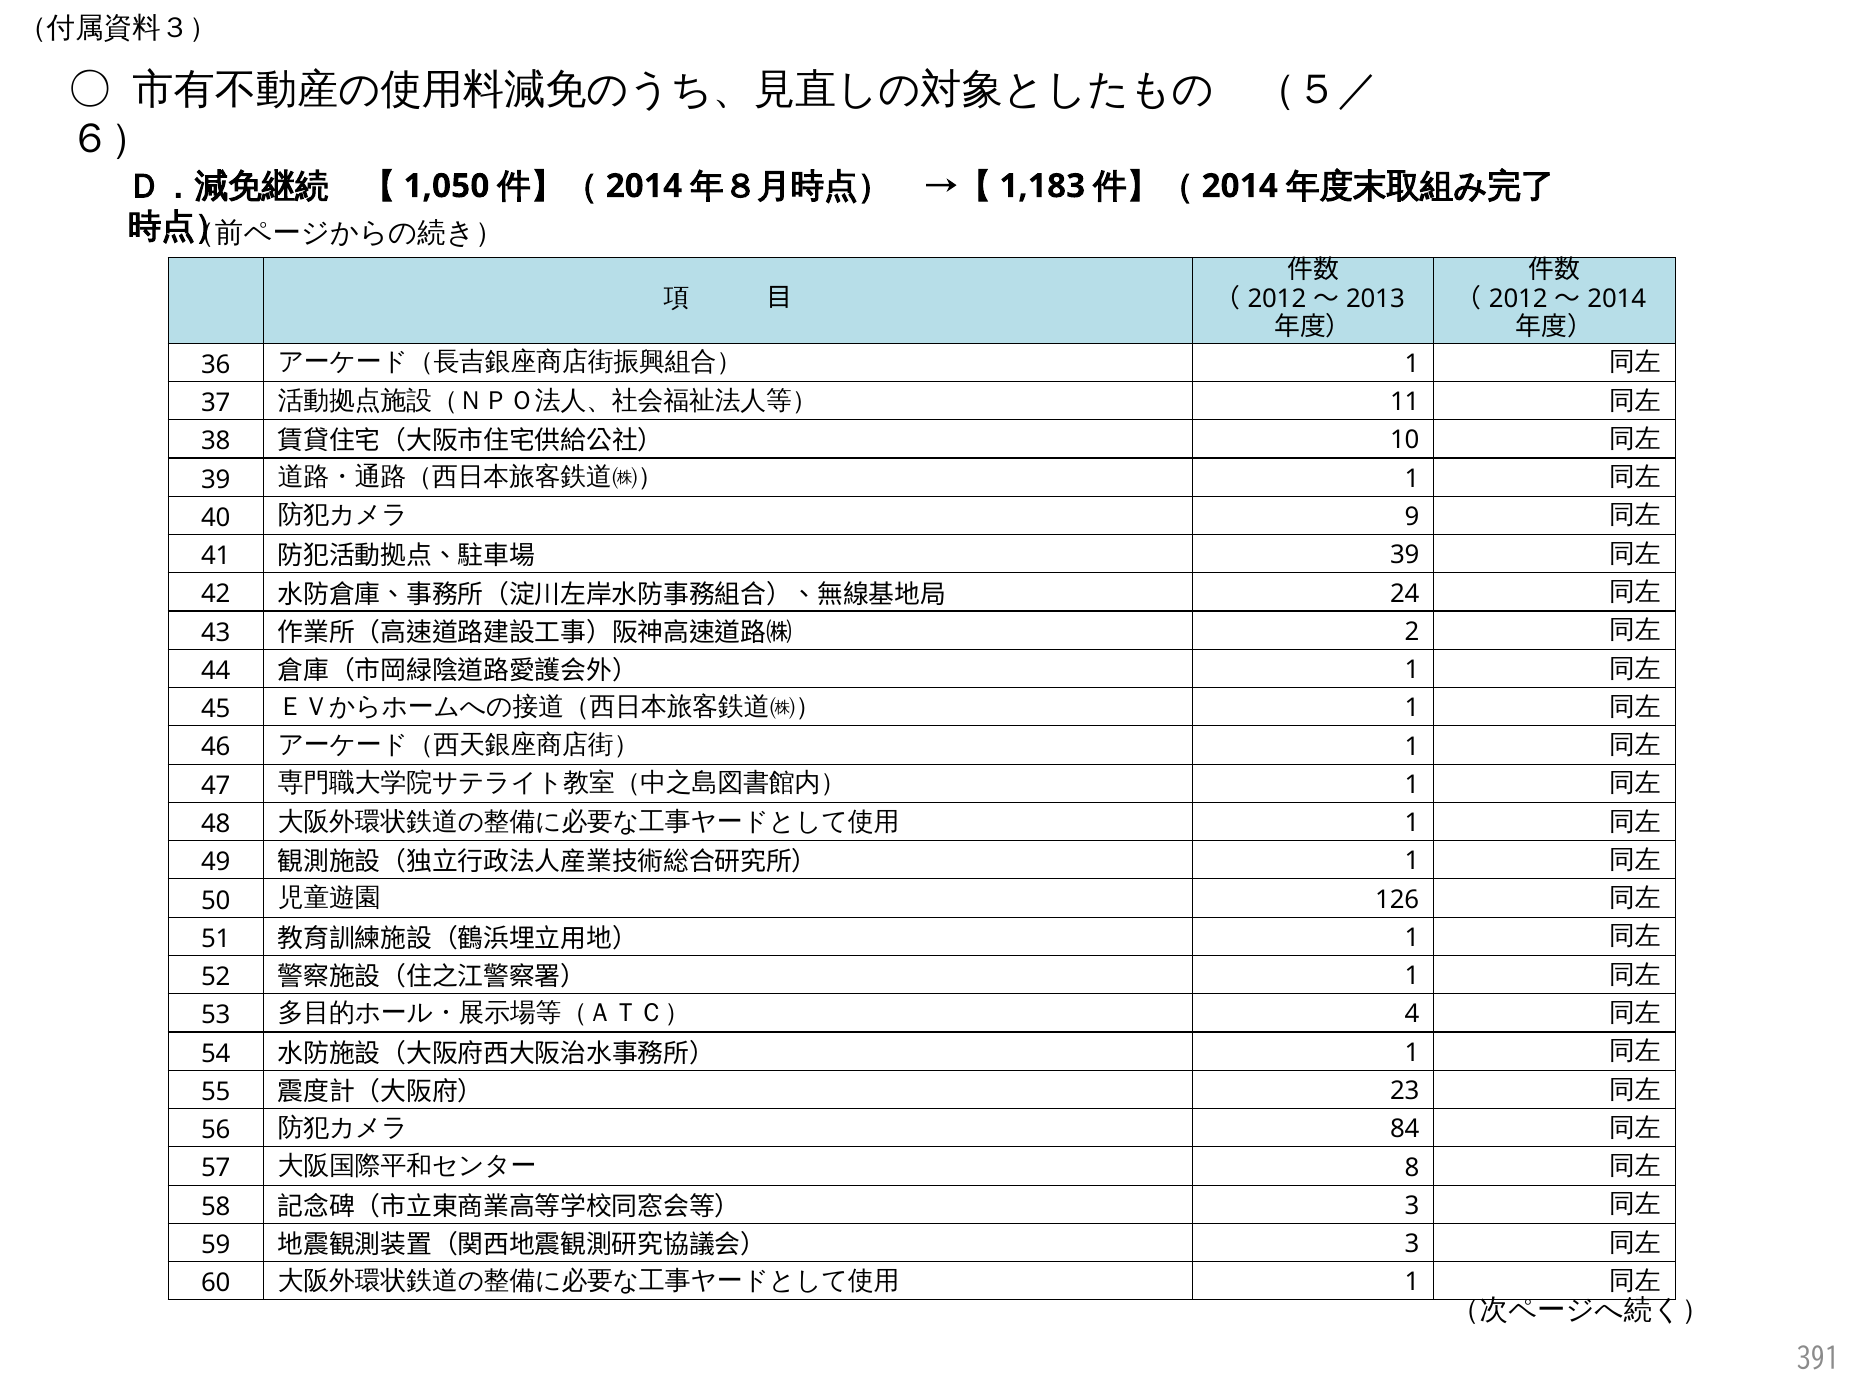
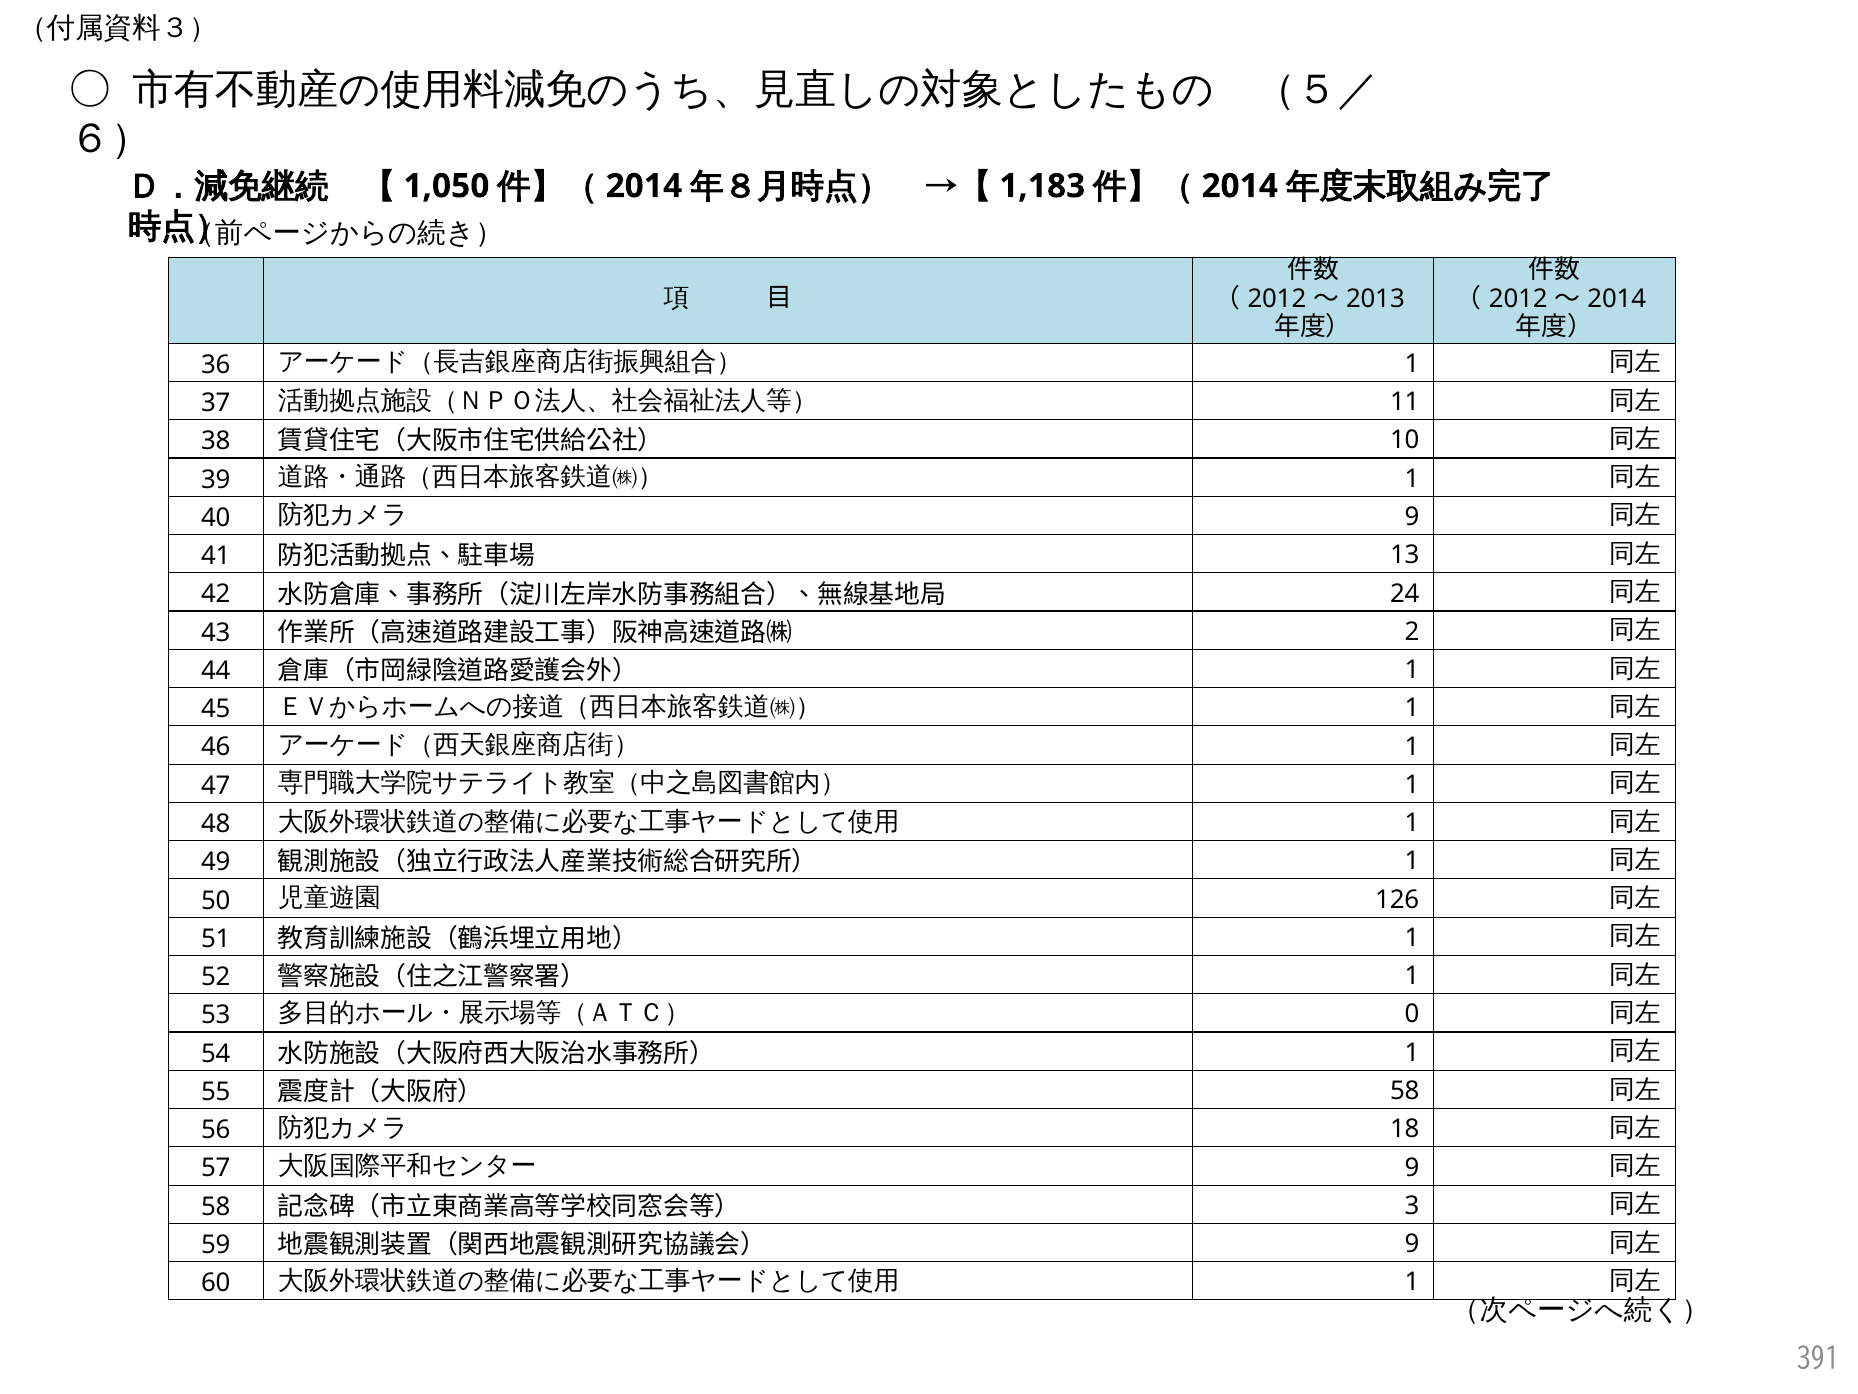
39: 39 -> 13 (1405, 555)
4: 4 -> 0 (1412, 1014)
23: 23 -> 58 (1405, 1091)
84: 84 -> 18 (1405, 1129)
8: 8 -> 9 (1412, 1167)
3: 3 -> 9 (1412, 1244)
